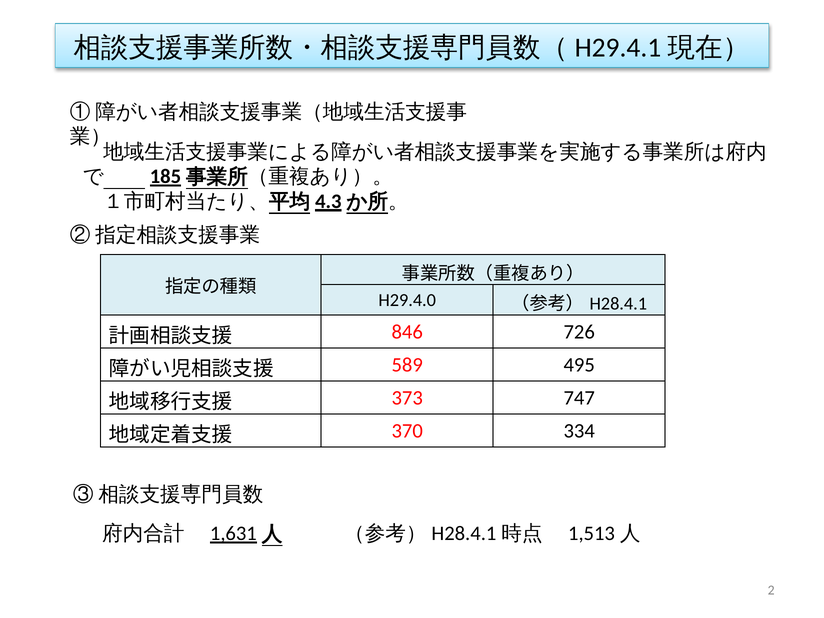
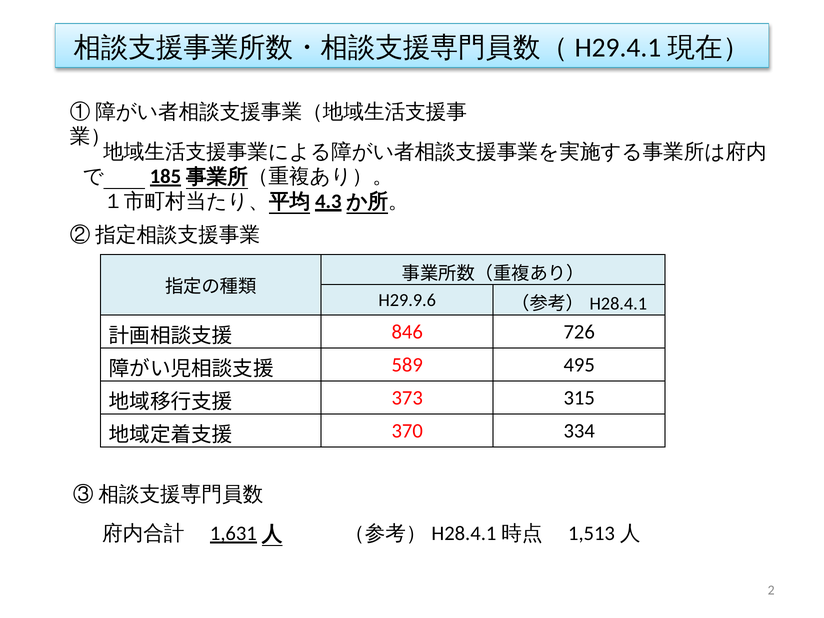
H29.4.0: H29.4.0 -> H29.9.6 (407, 300)
747: 747 -> 315 (579, 398)
